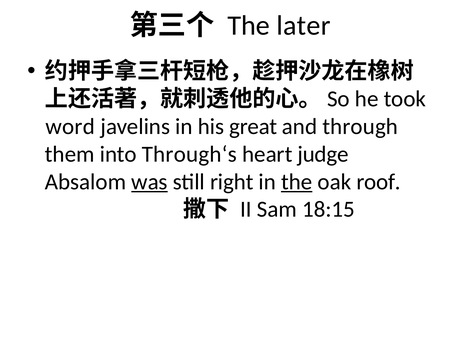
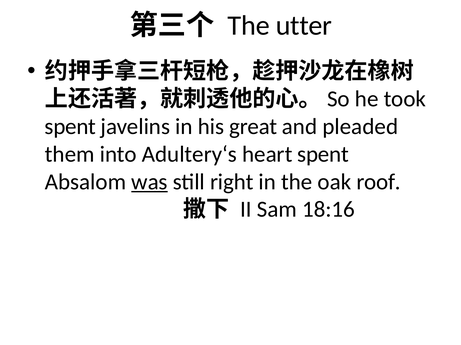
later: later -> utter (304, 26)
word: word -> spent (70, 127)
through: through -> pleaded (360, 127)
Through‘s: Through‘s -> Adultery‘s (189, 155)
heart judge: judge -> spent (323, 155)
the underline: present -> none (297, 182)
18:15: 18:15 -> 18:16 (328, 210)
